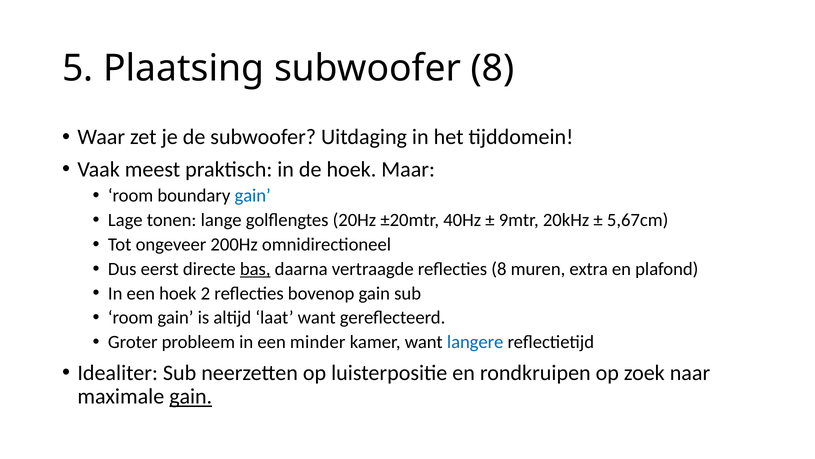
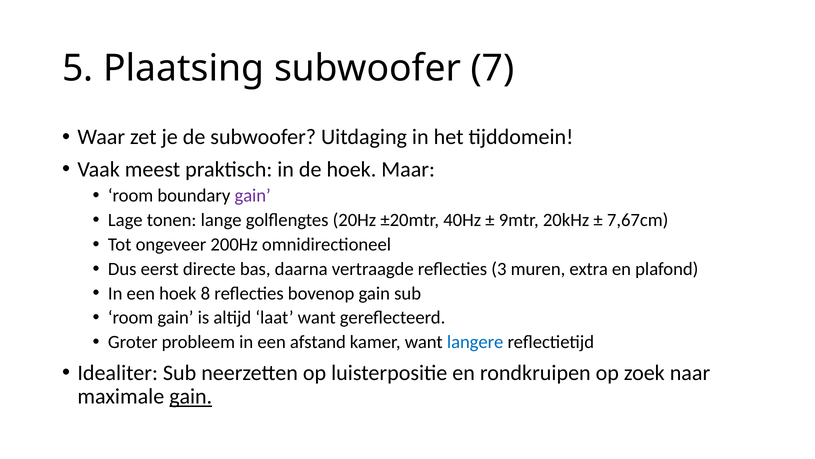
subwoofer 8: 8 -> 7 (493, 68)
gain colour: blue -> purple (253, 195)
5,67cm: 5,67cm -> 7,67cm (638, 220)
bas underline: present -> none (255, 269)
reflecties 8: 8 -> 3 (499, 269)
2: 2 -> 8 (205, 293)
minder: minder -> afstand (318, 342)
